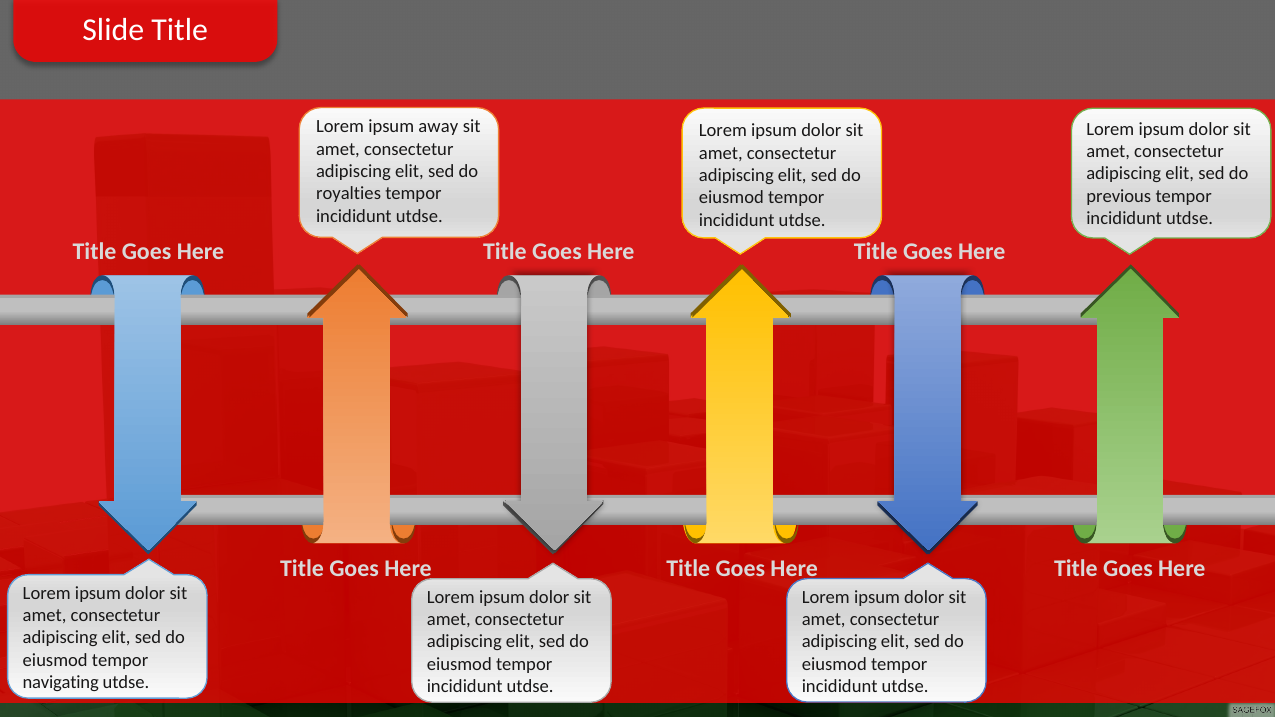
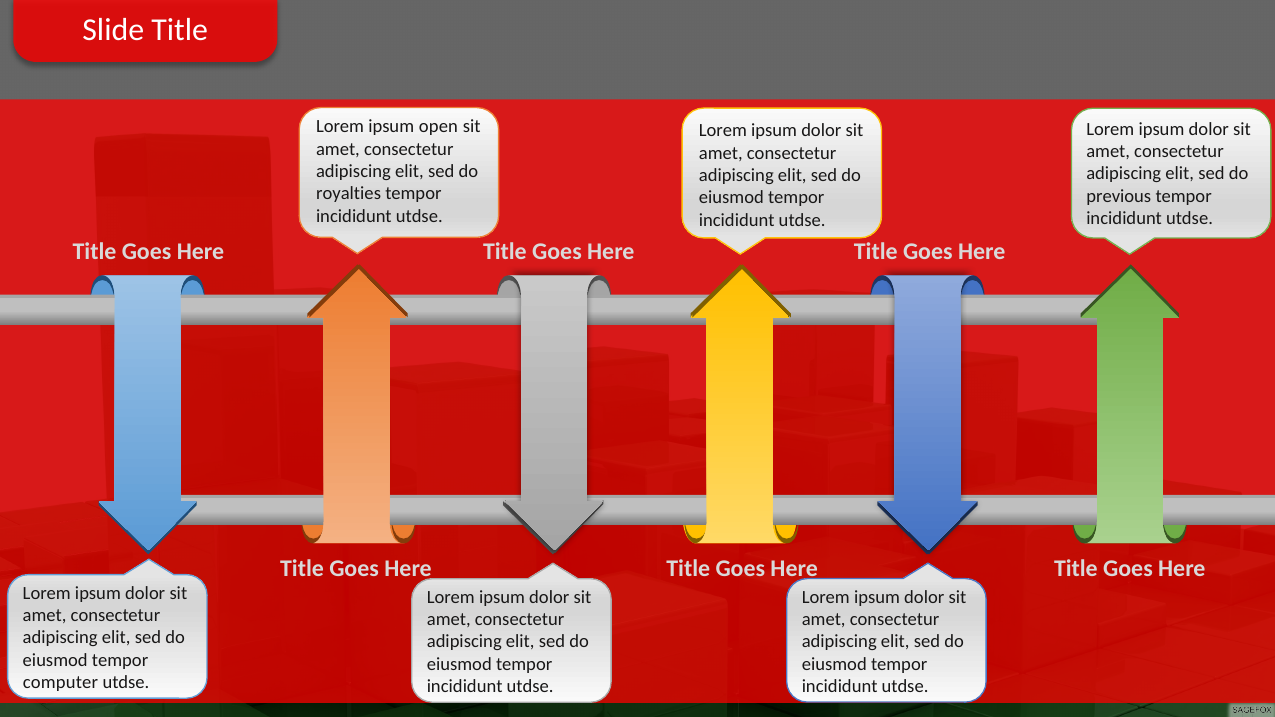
away: away -> open (438, 127)
navigating: navigating -> computer (60, 683)
